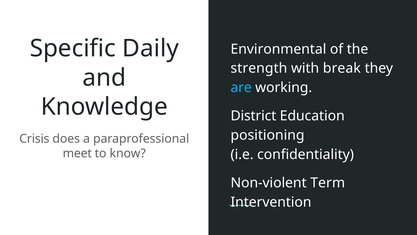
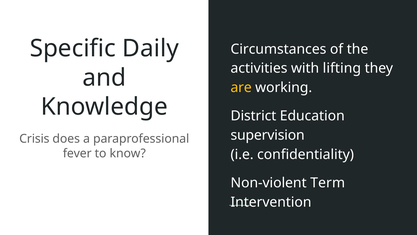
Environmental: Environmental -> Circumstances (278, 49)
strength: strength -> activities (259, 68)
break: break -> lifting (342, 68)
are colour: light blue -> yellow (241, 87)
positioning: positioning -> supervision (268, 135)
meet: meet -> fever (77, 153)
